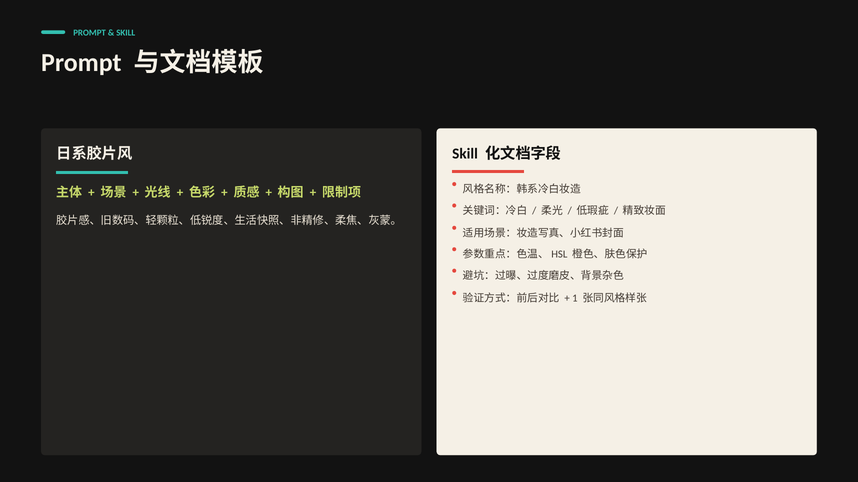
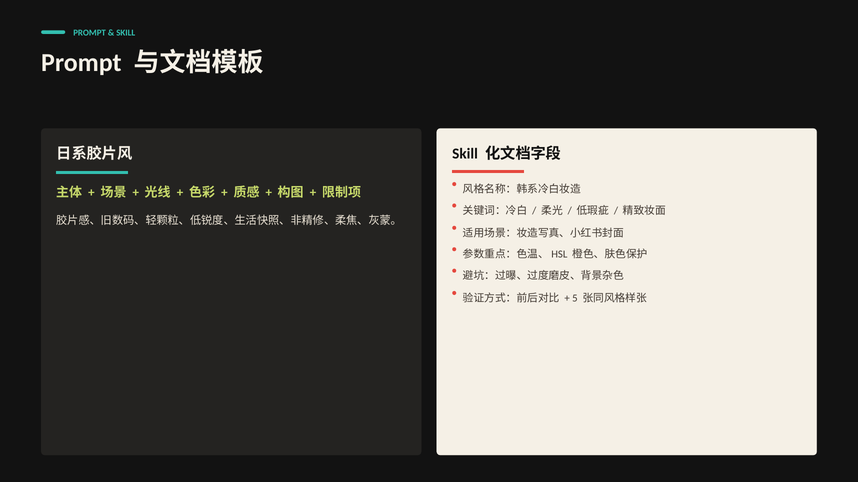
1: 1 -> 5 (575, 299)
